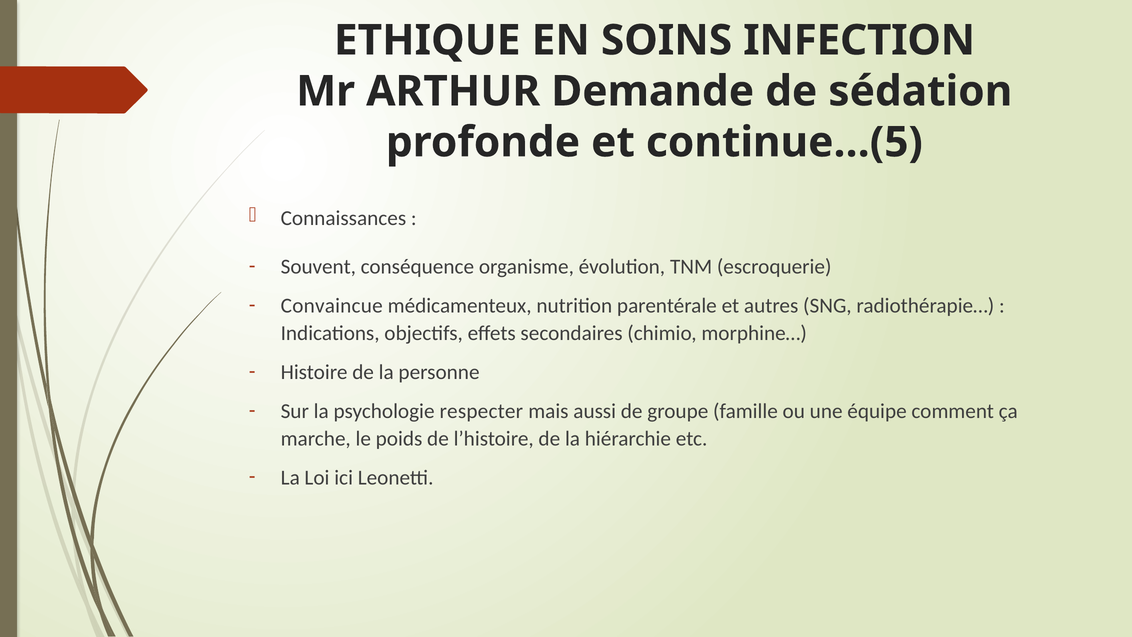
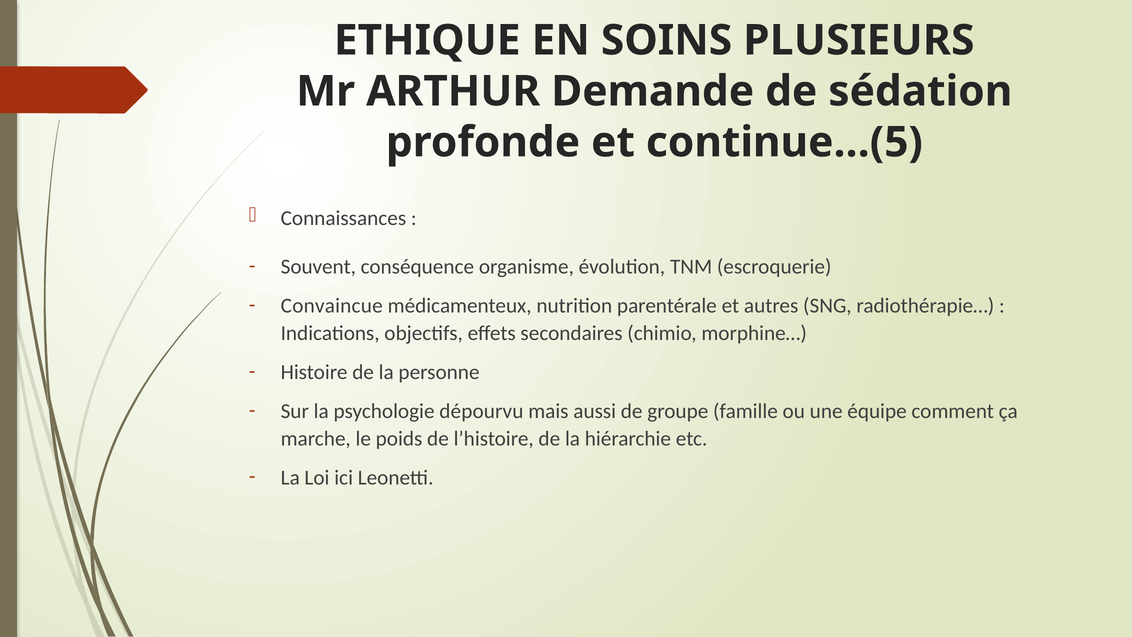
INFECTION: INFECTION -> PLUSIEURS (859, 40)
respecter: respecter -> dépourvu (481, 411)
